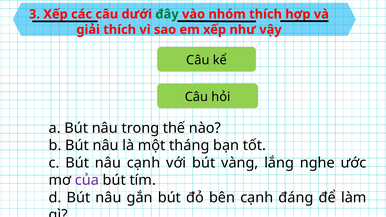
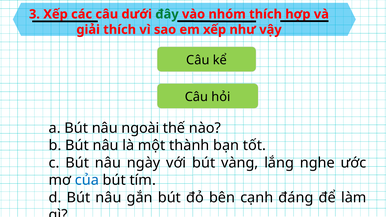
trong: trong -> ngoài (140, 128)
tháng: tháng -> thành (189, 145)
nâu cạnh: cạnh -> ngày (144, 163)
của colour: purple -> blue (87, 180)
